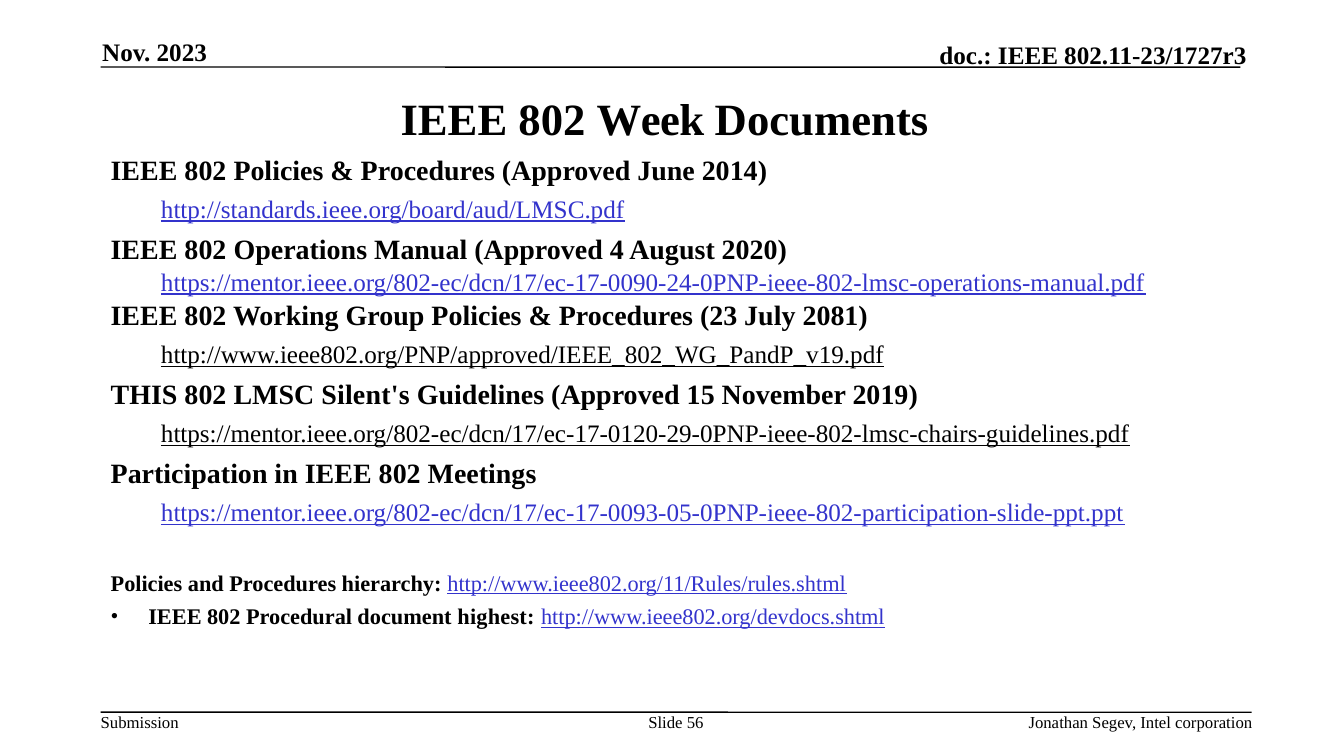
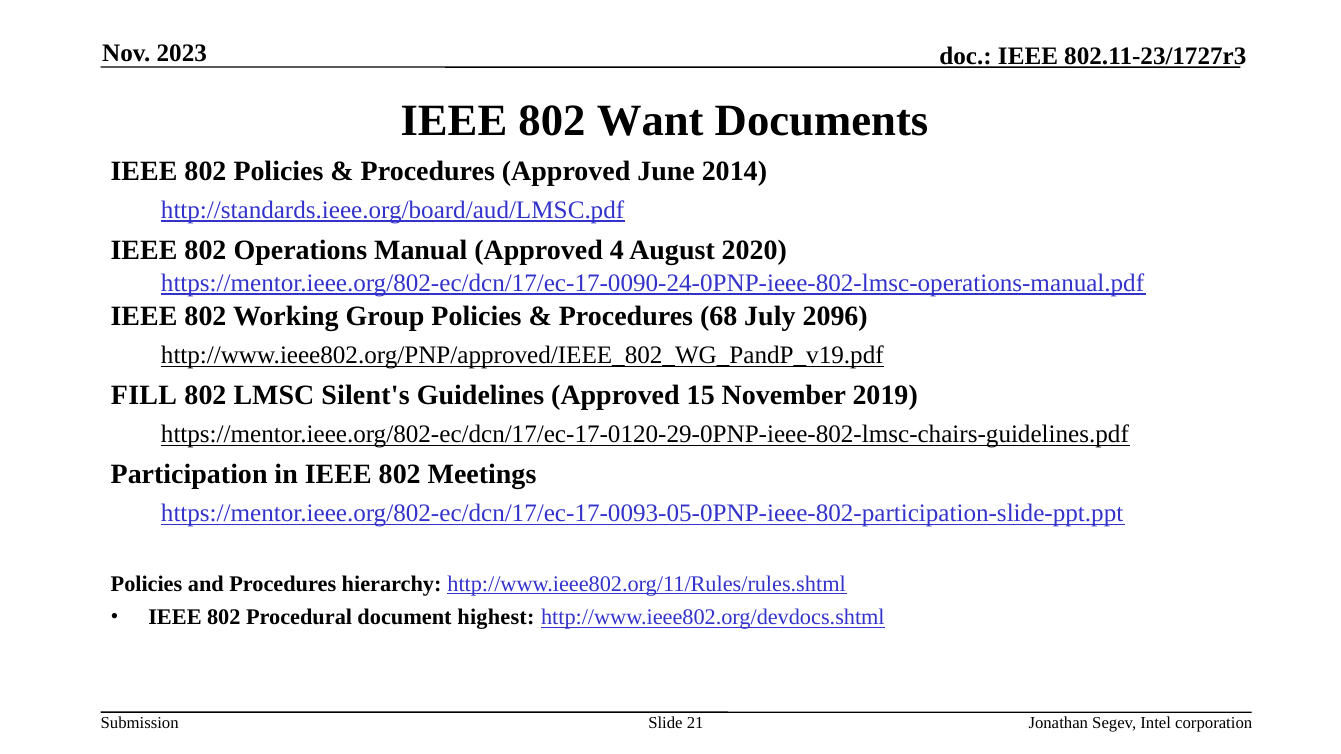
Week: Week -> Want (650, 121)
23: 23 -> 68 (719, 317)
2081: 2081 -> 2096 (835, 317)
THIS: THIS -> FILL (144, 396)
56: 56 -> 21 (695, 723)
